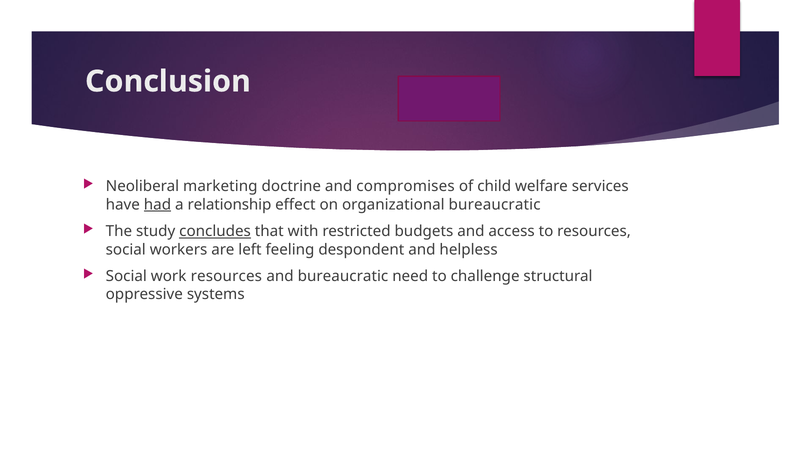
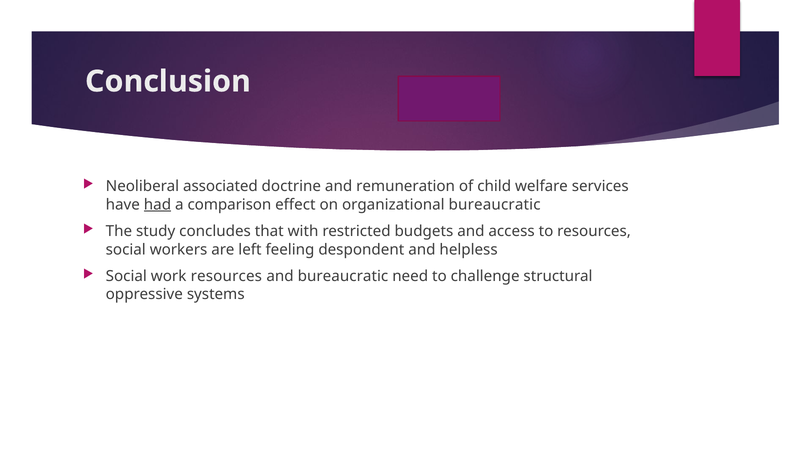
marketing: marketing -> associated (220, 186)
compromises: compromises -> remuneration (406, 186)
relationship: relationship -> comparison (229, 205)
concludes underline: present -> none (215, 231)
